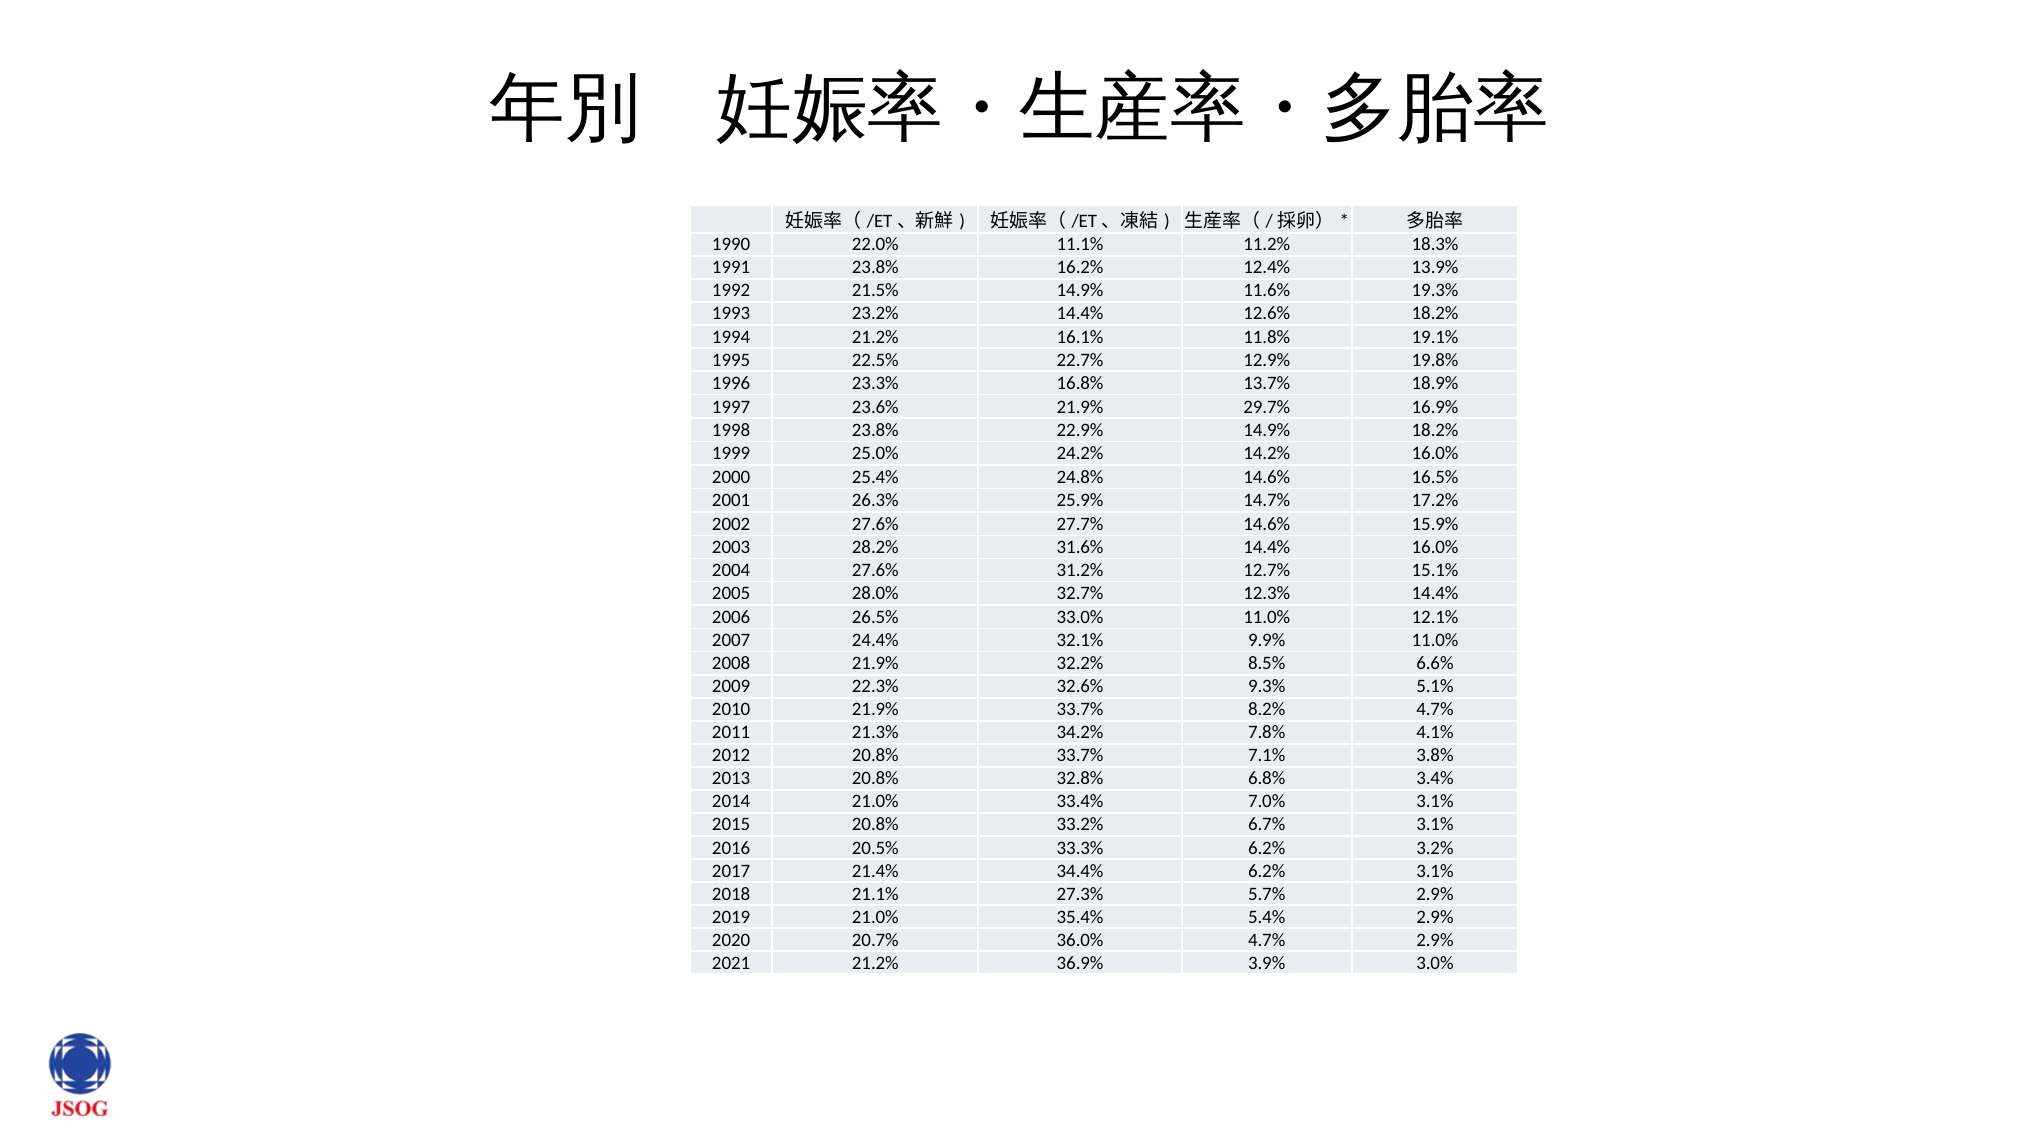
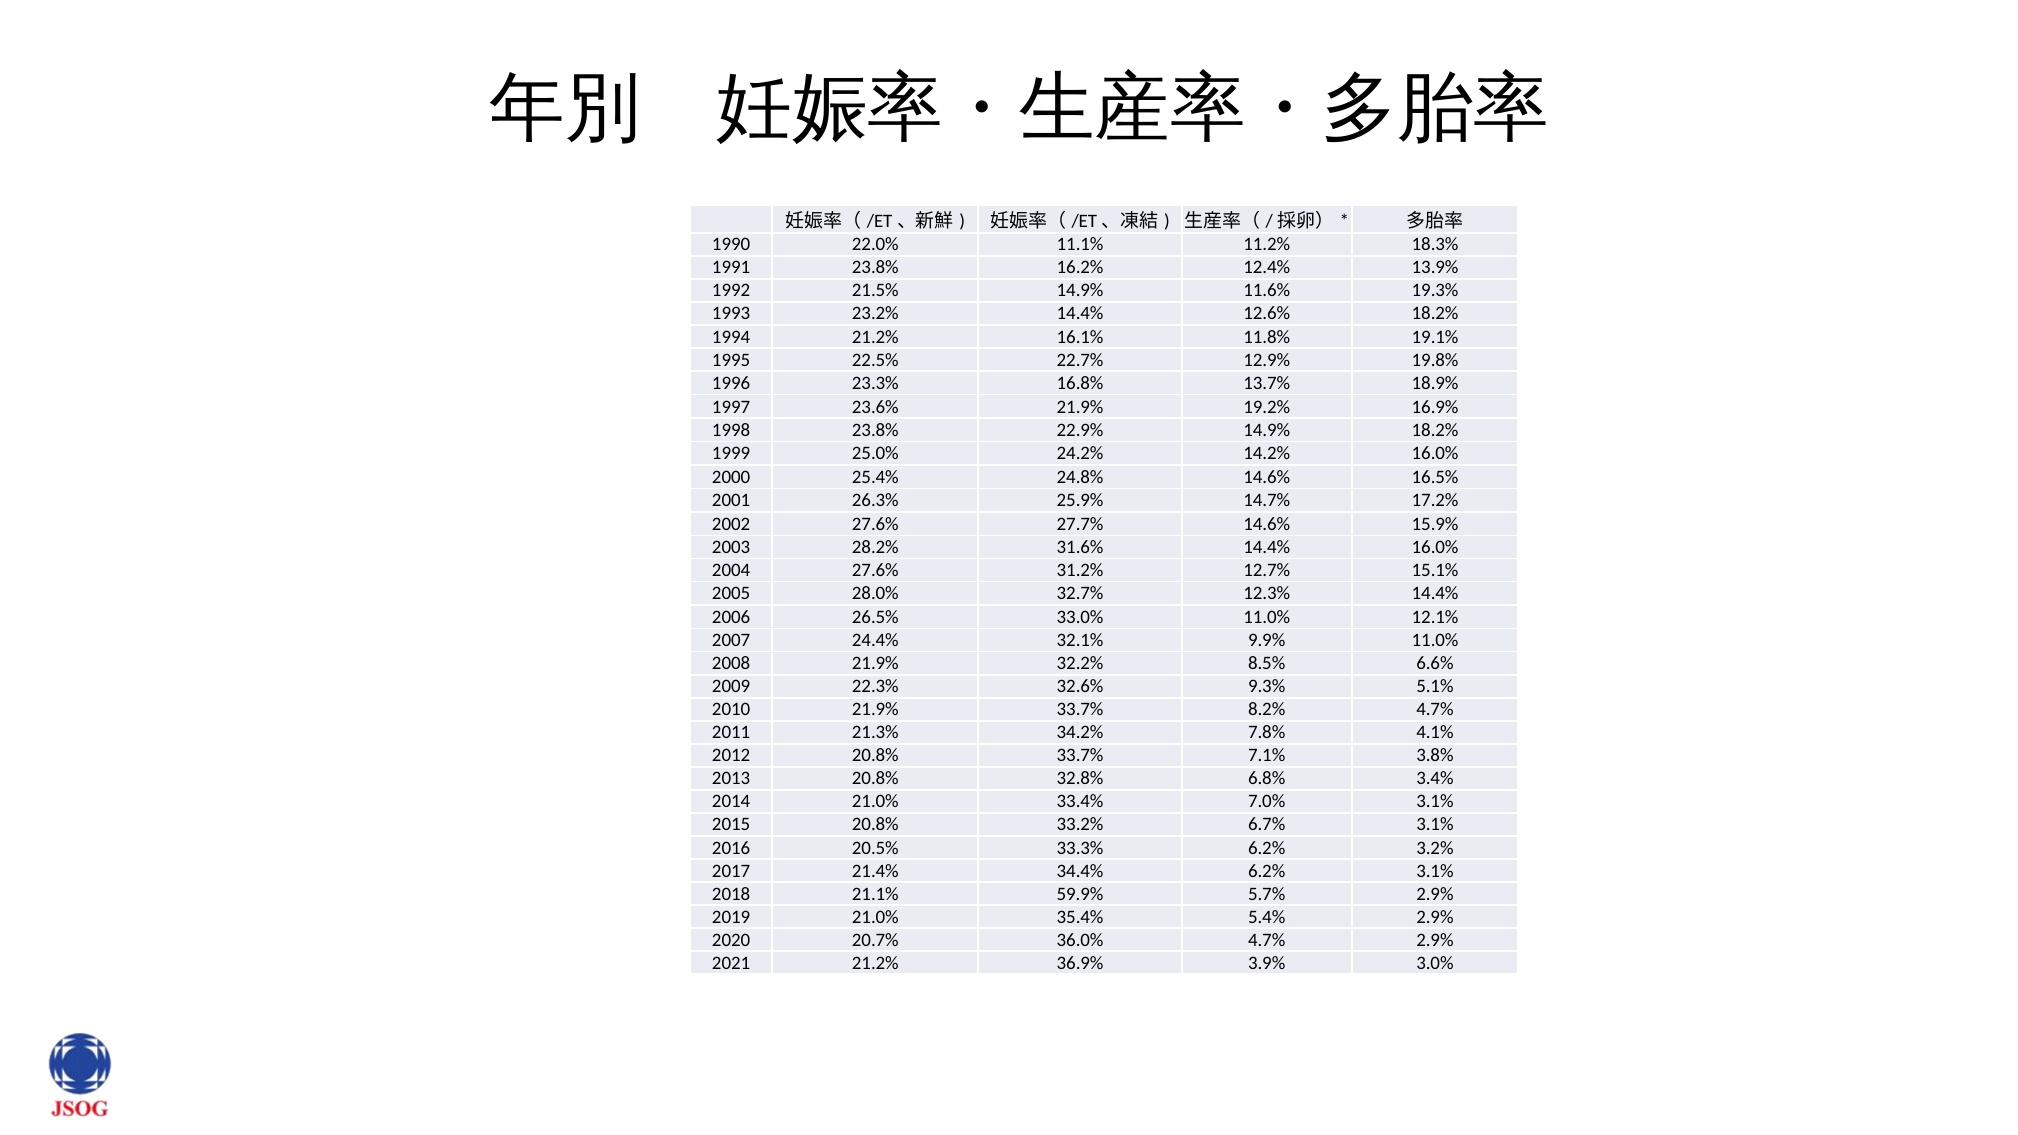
29.7%: 29.7% -> 19.2% (1267, 407)
27.3%: 27.3% -> 59.9% (1080, 894)
